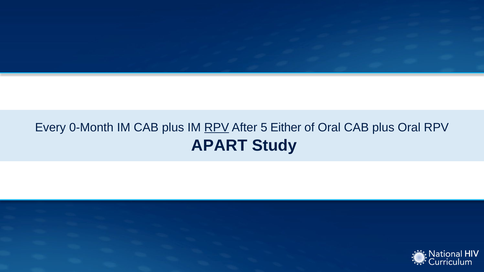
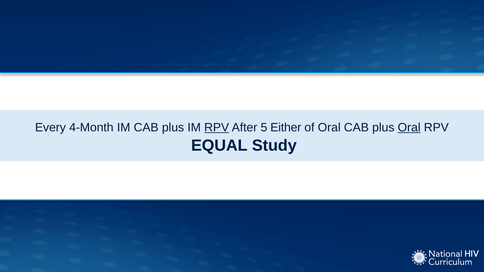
0-Month: 0-Month -> 4-Month (91, 128)
Oral underline: none -> present (409, 128)
APART: APART -> EQUAL (219, 146)
